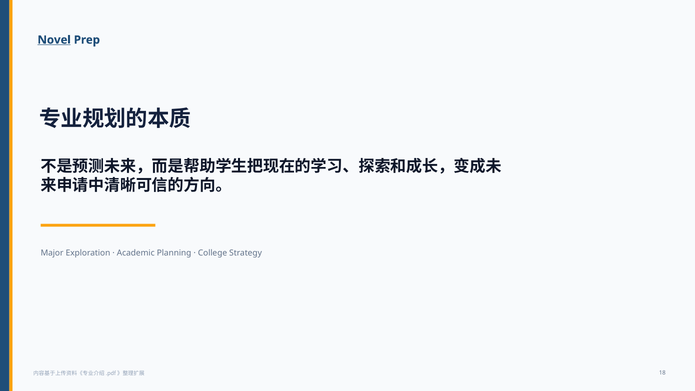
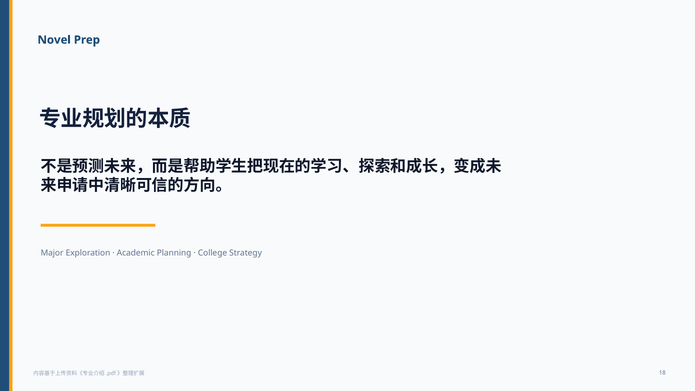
Novel underline: present -> none (54, 40)
